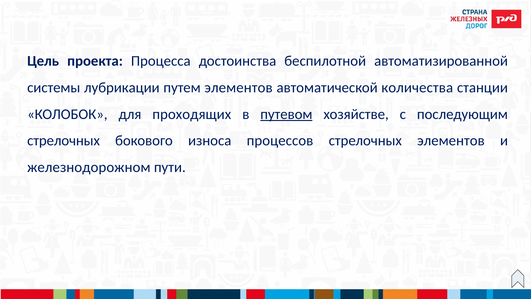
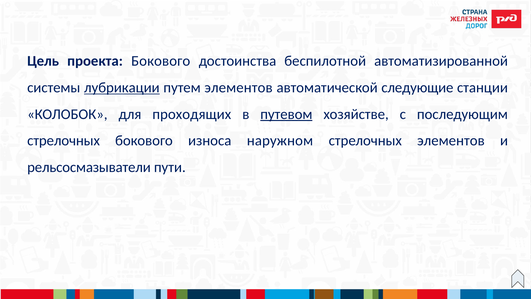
проекта Процесса: Процесса -> Бокового (161, 61)
лубрикации underline: none -> present (122, 88)
количества: количества -> следующие (417, 88)
процессов: процессов -> наружном (280, 141)
железнодорожном: железнодорожном -> рельсосмазыватели (89, 167)
